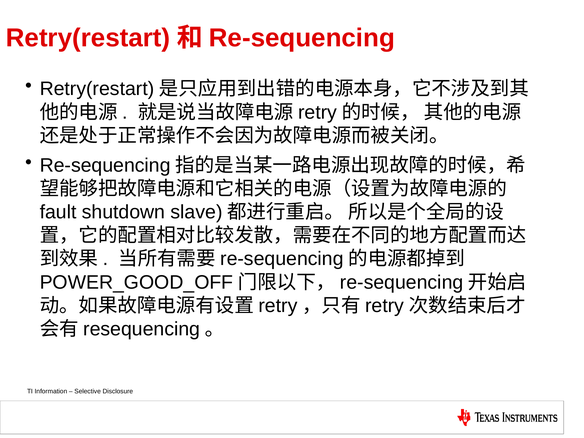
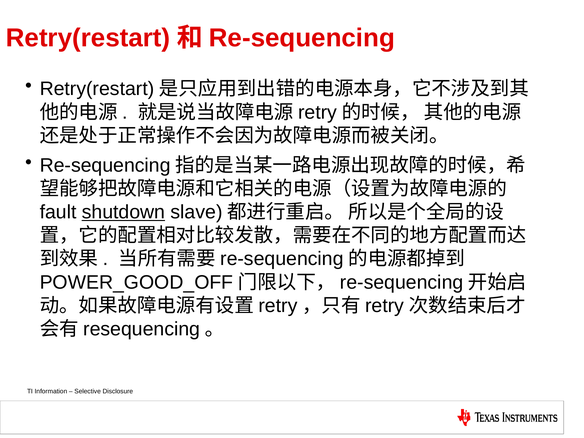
shutdown underline: none -> present (123, 212)
